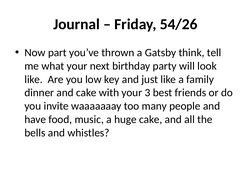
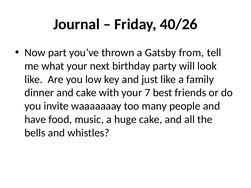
54/26: 54/26 -> 40/26 (179, 24)
think: think -> from (191, 53)
3: 3 -> 7 (148, 93)
